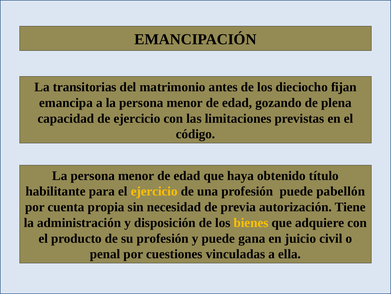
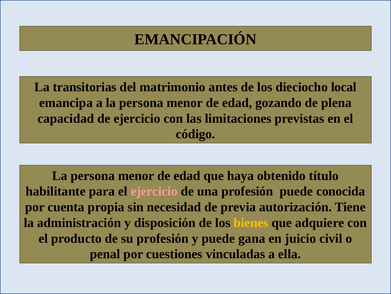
fijan: fijan -> local (344, 87)
ejercicio colour: yellow -> pink (154, 191)
pabellón: pabellón -> conocida (341, 191)
